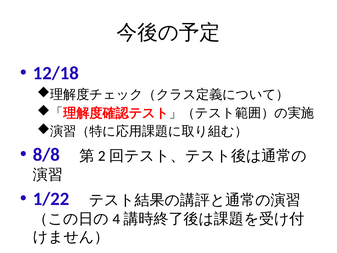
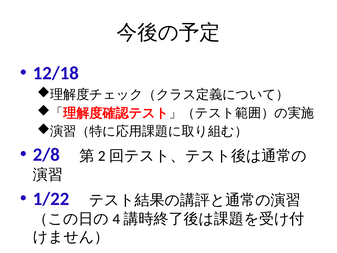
8/8: 8/8 -> 2/8 (46, 154)
